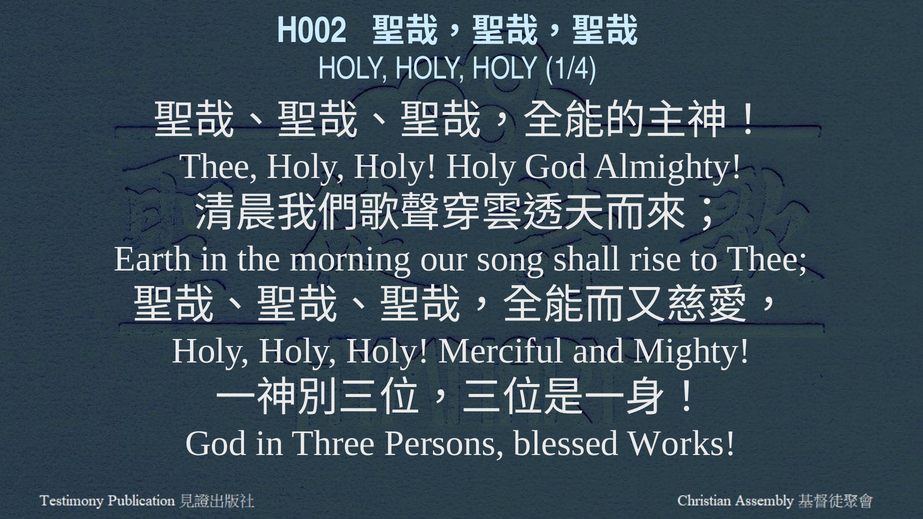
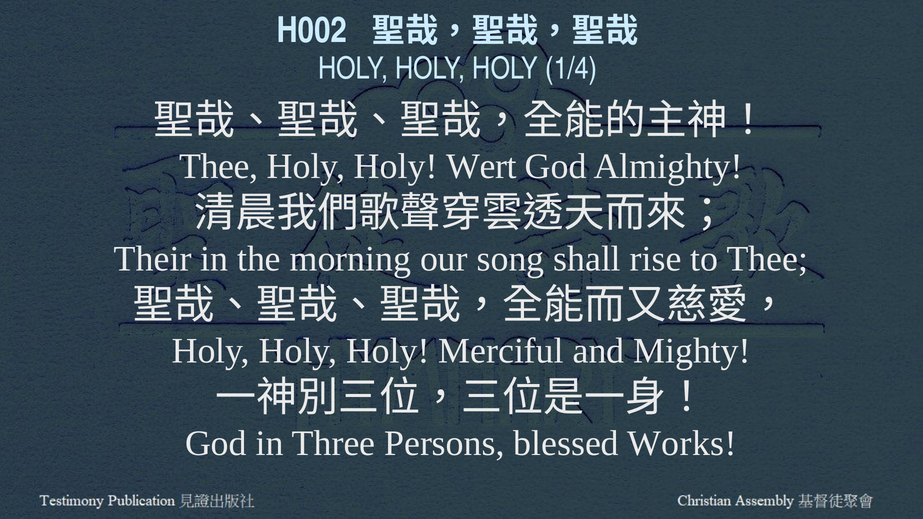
Holy: Holy -> Wert (481, 167)
Earth: Earth -> Their (153, 259)
